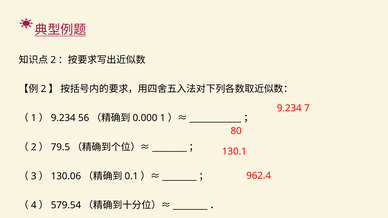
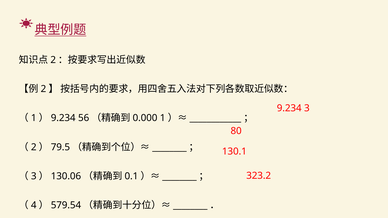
7: 7 -> 3 (307, 108)
962.4: 962.4 -> 323.2 (259, 176)
